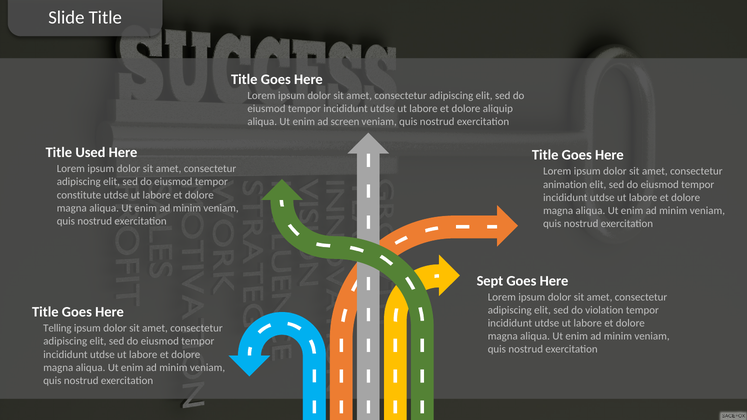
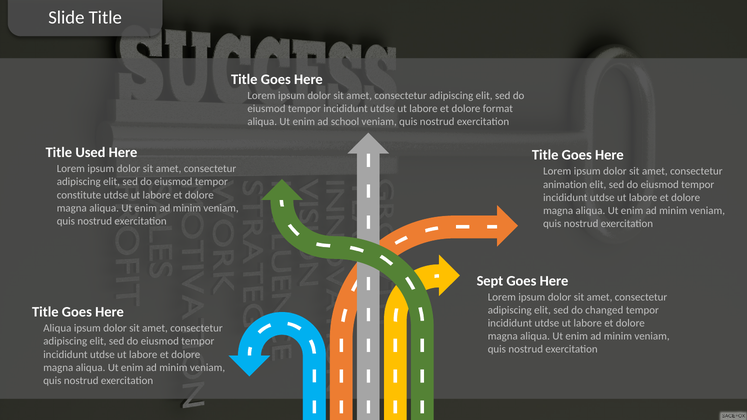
aliquip: aliquip -> format (498, 109)
screen: screen -> school (345, 122)
violation: violation -> changed (604, 310)
Telling: Telling -> Aliqua (57, 328)
